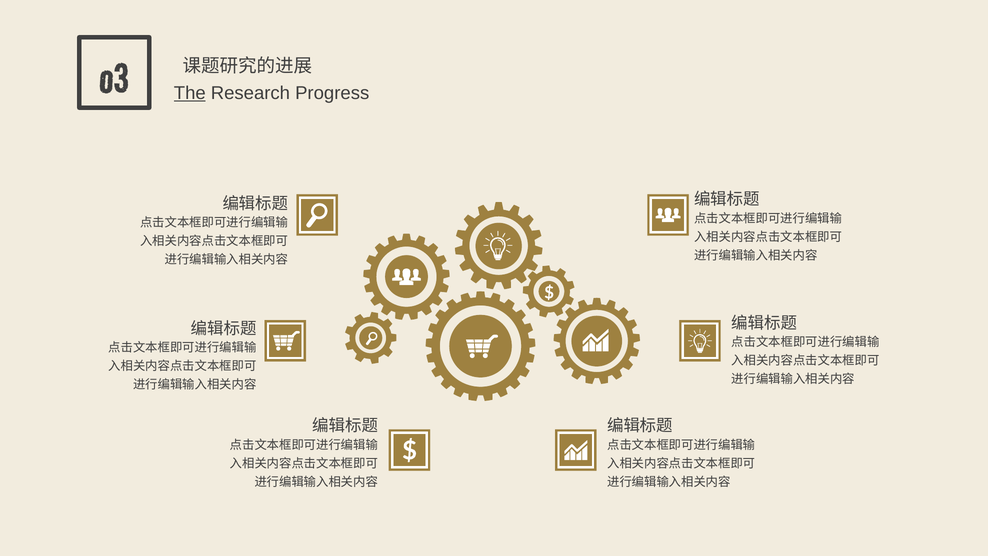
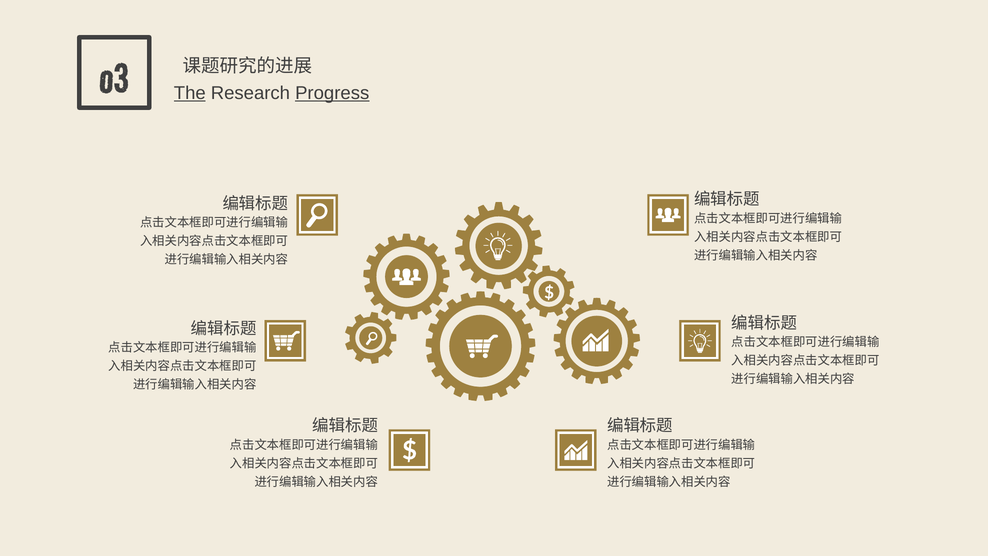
Progress underline: none -> present (332, 93)
